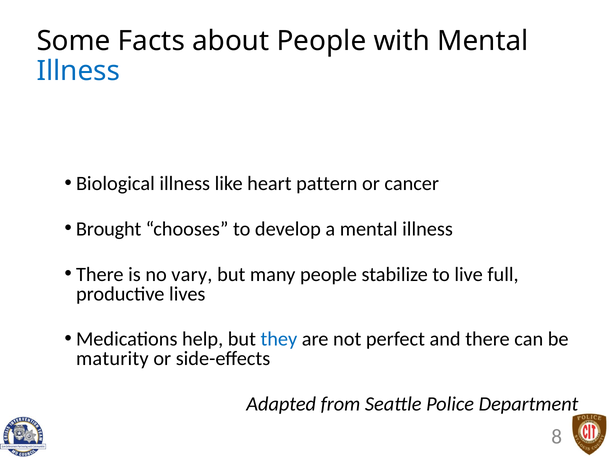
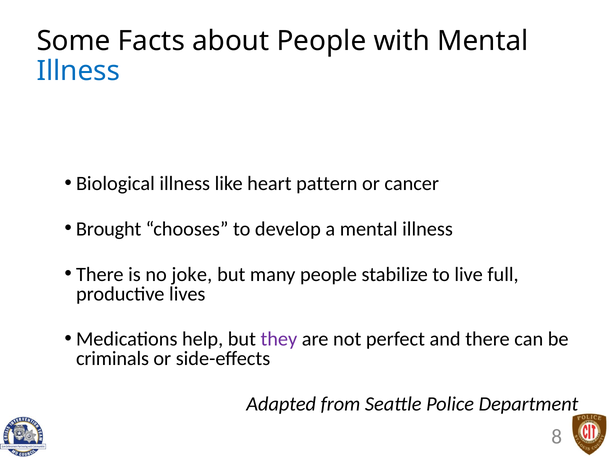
vary: vary -> joke (192, 275)
they colour: blue -> purple (279, 340)
maturity: maturity -> criminals (112, 359)
